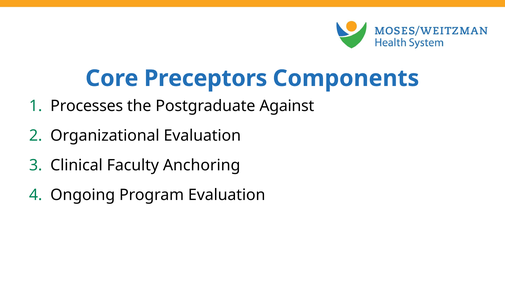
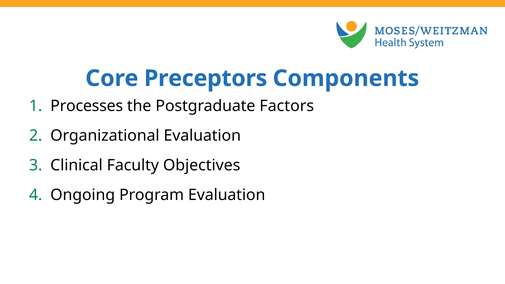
Against: Against -> Factors (287, 106)
Anchoring: Anchoring -> Objectives (202, 165)
